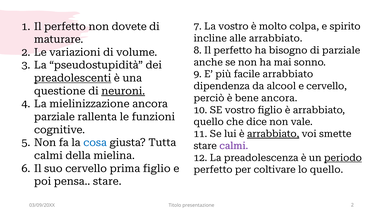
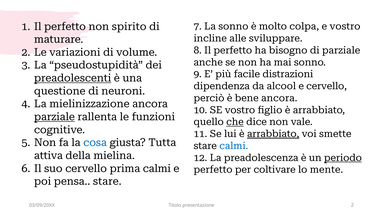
dovete: dovete -> spirito (129, 27)
La vostro: vostro -> sonno (233, 26)
e spirito: spirito -> vostro (345, 26)
alle arrabbiato: arrabbiato -> sviluppare (276, 38)
facile arrabbiato: arrabbiato -> distrazioni (288, 74)
neuroni underline: present -> none (123, 91)
parziale underline: none -> present (54, 117)
che underline: none -> present (235, 122)
calmi colour: purple -> blue (234, 146)
calmi: calmi -> attiva (48, 156)
prima figlio: figlio -> calmi (157, 169)
lo quello: quello -> mente (326, 170)
